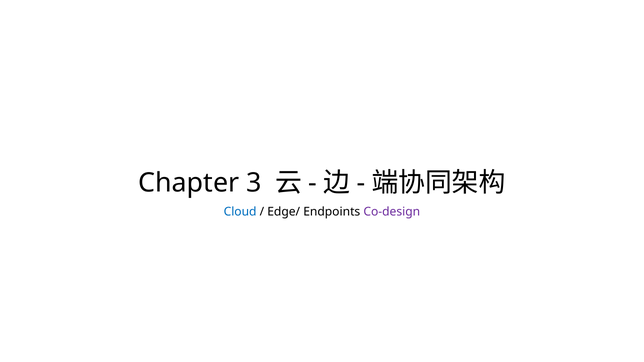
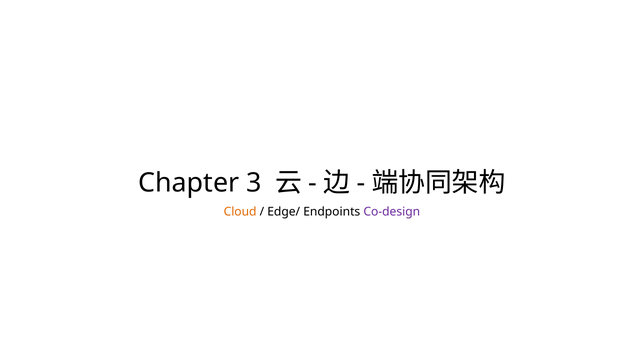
Cloud colour: blue -> orange (240, 212)
